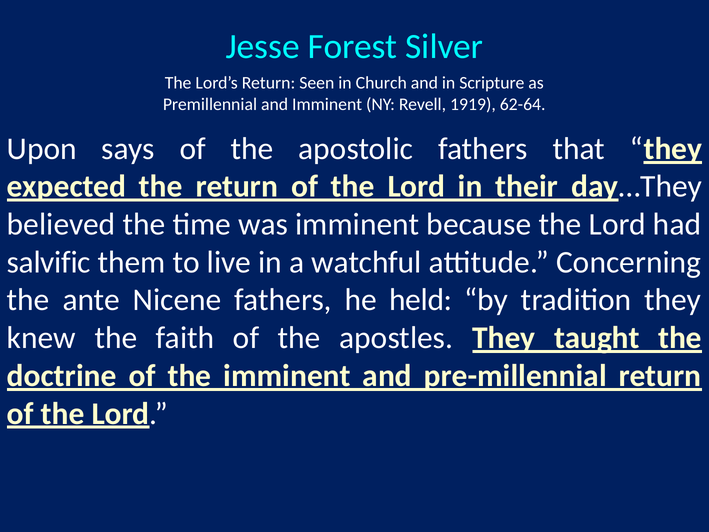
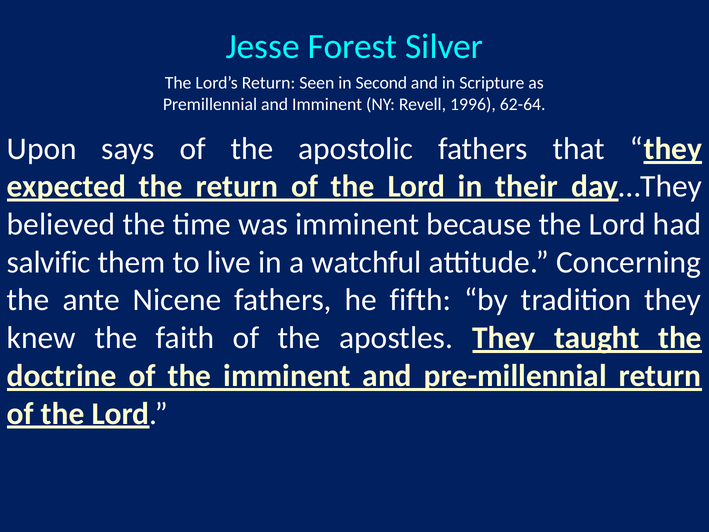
Church: Church -> Second (381, 83)
1919: 1919 -> 1996 (473, 104)
held: held -> fifth (421, 300)
